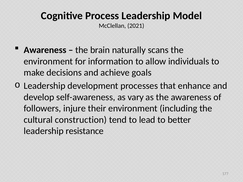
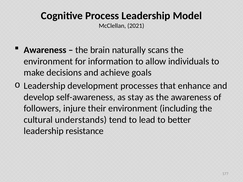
vary: vary -> stay (136, 97)
construction: construction -> understands (81, 120)
